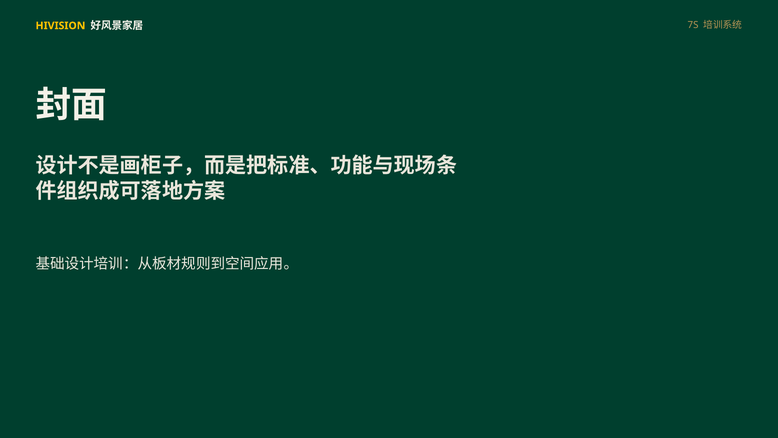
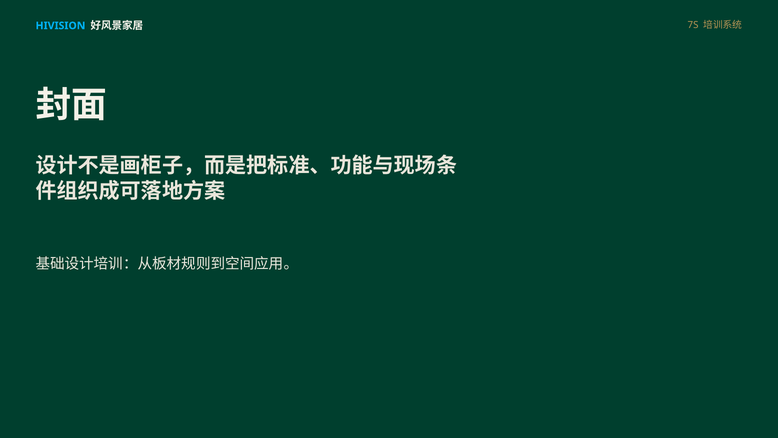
HIVISION colour: yellow -> light blue (60, 26)
